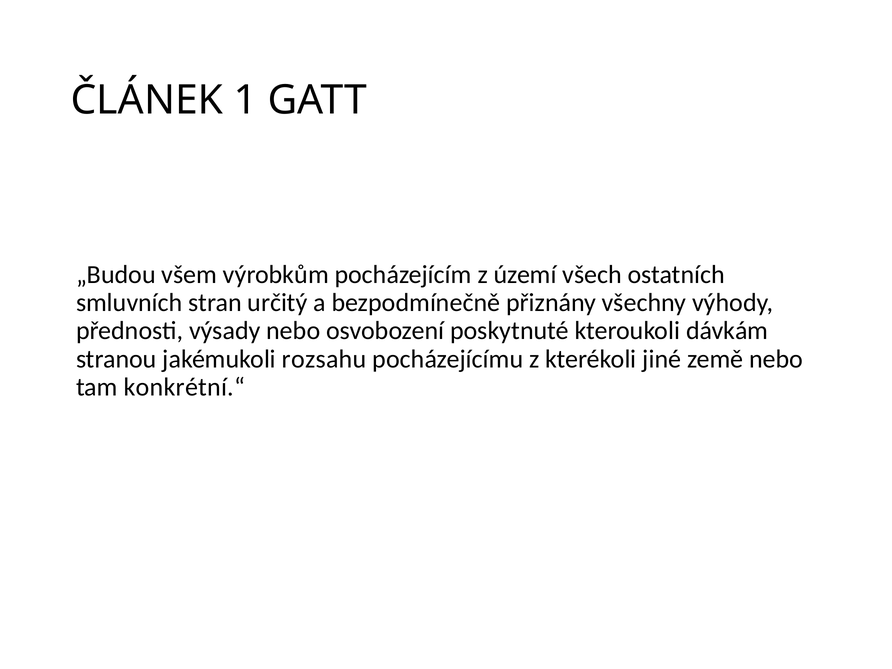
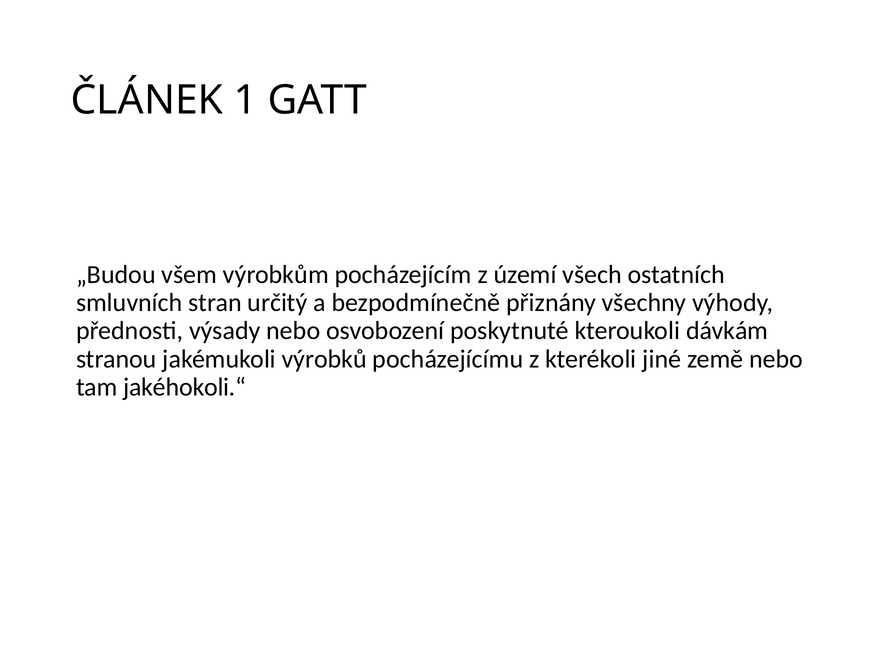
rozsahu: rozsahu -> výrobků (324, 359)
konkrétní.“: konkrétní.“ -> jakéhokoli.“ (185, 387)
